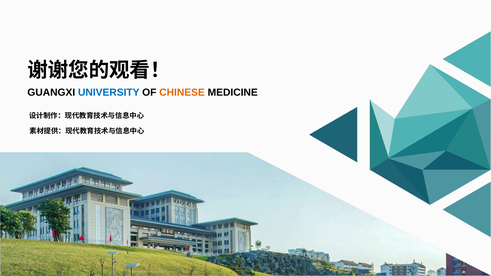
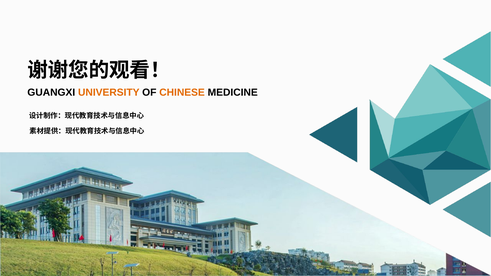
UNIVERSITY colour: blue -> orange (109, 92)
